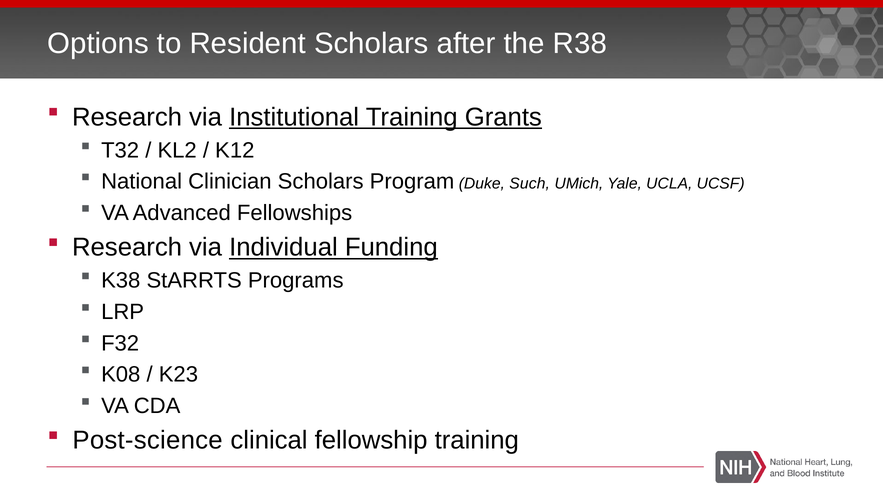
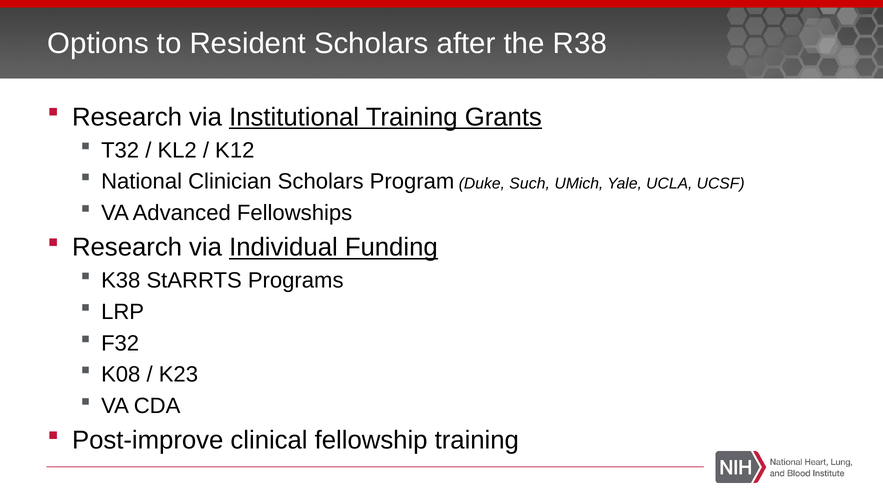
Post-science: Post-science -> Post-improve (148, 440)
